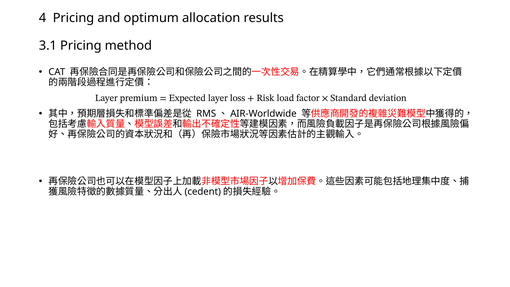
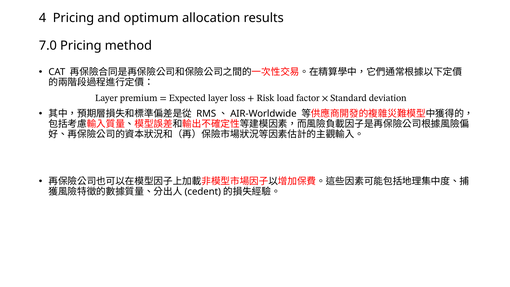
3.1: 3.1 -> 7.0 (48, 46)
